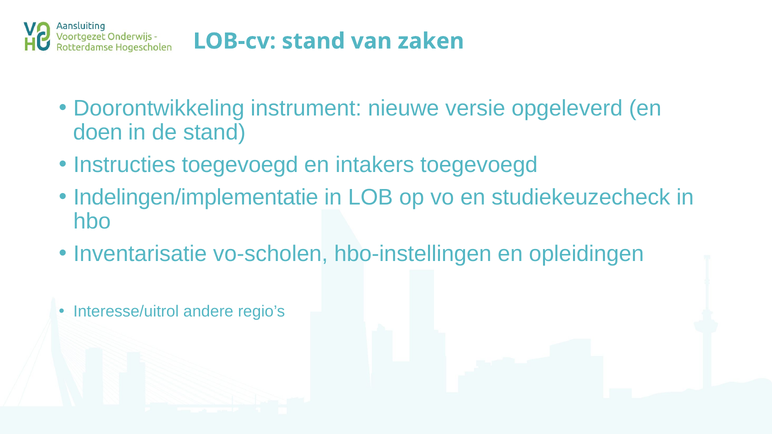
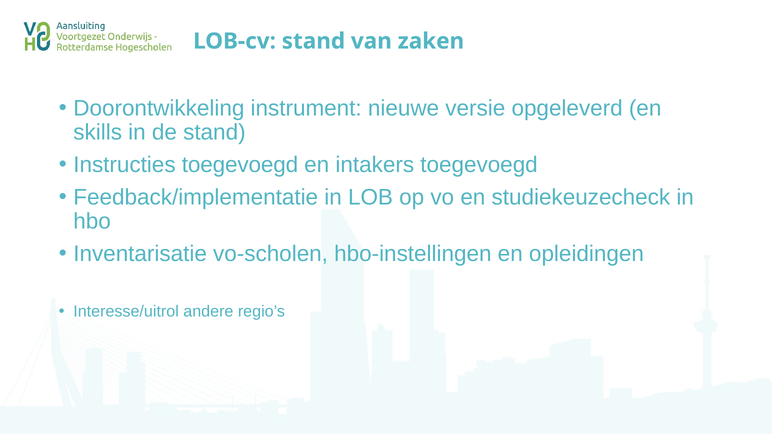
doen: doen -> skills (98, 133)
Indelingen/implementatie: Indelingen/implementatie -> Feedback/implementatie (196, 197)
